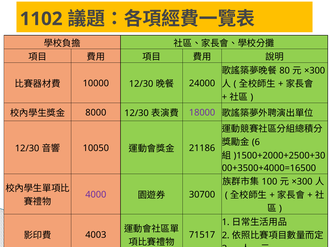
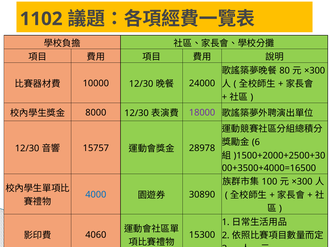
10050: 10050 -> 15757 (96, 148)
21186: 21186 -> 28978 (202, 148)
4000 colour: purple -> blue (96, 194)
30700: 30700 -> 30890 (202, 194)
4003: 4003 -> 4060 (96, 235)
71517: 71517 -> 15300 (202, 235)
